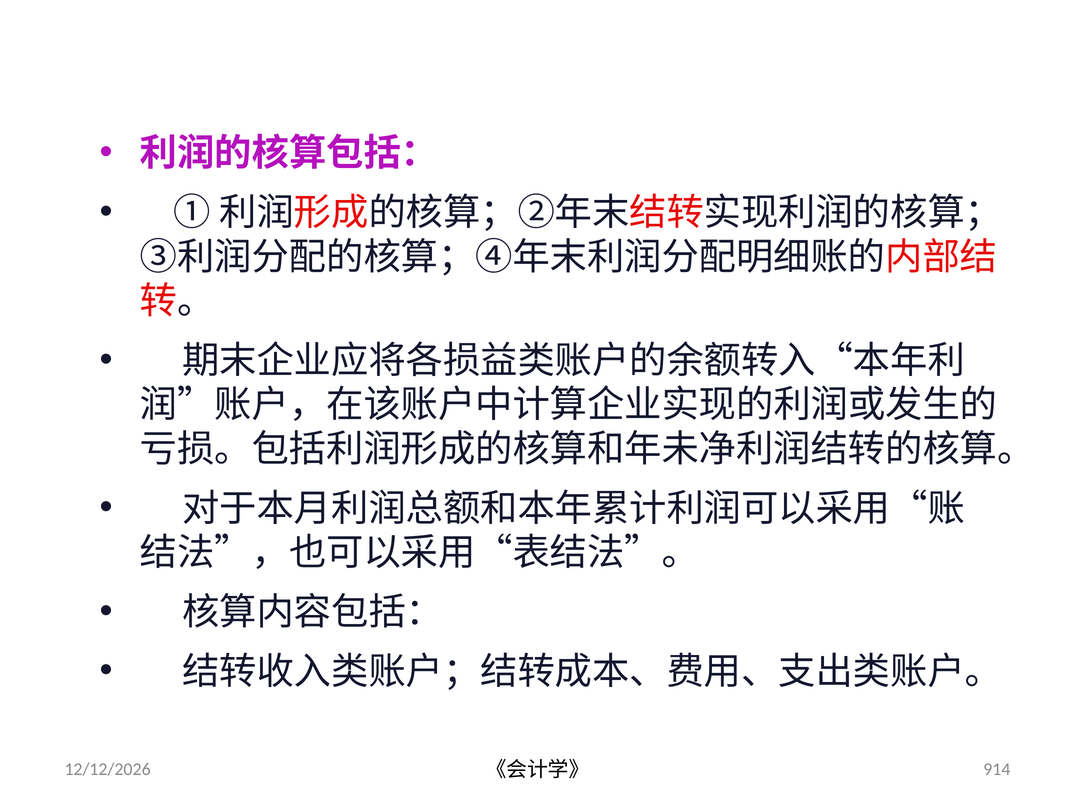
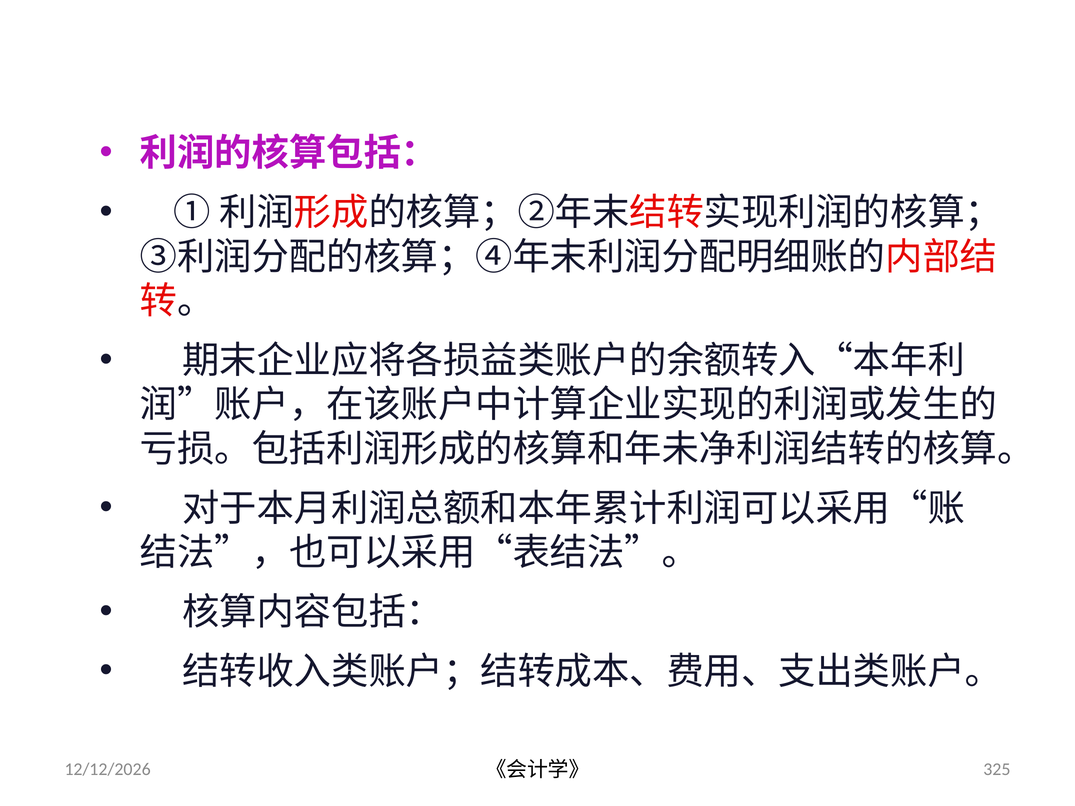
914: 914 -> 325 (997, 770)
